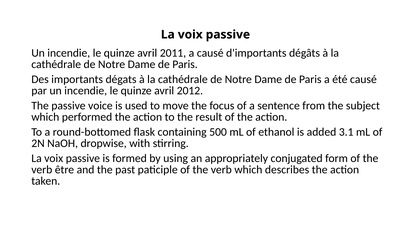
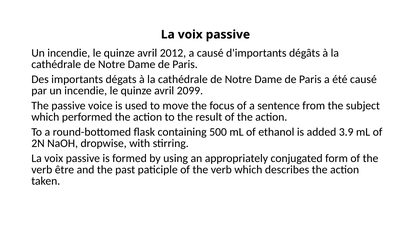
2011: 2011 -> 2012 (173, 53)
2012: 2012 -> 2099 (190, 91)
3.1: 3.1 -> 3.9 (346, 132)
